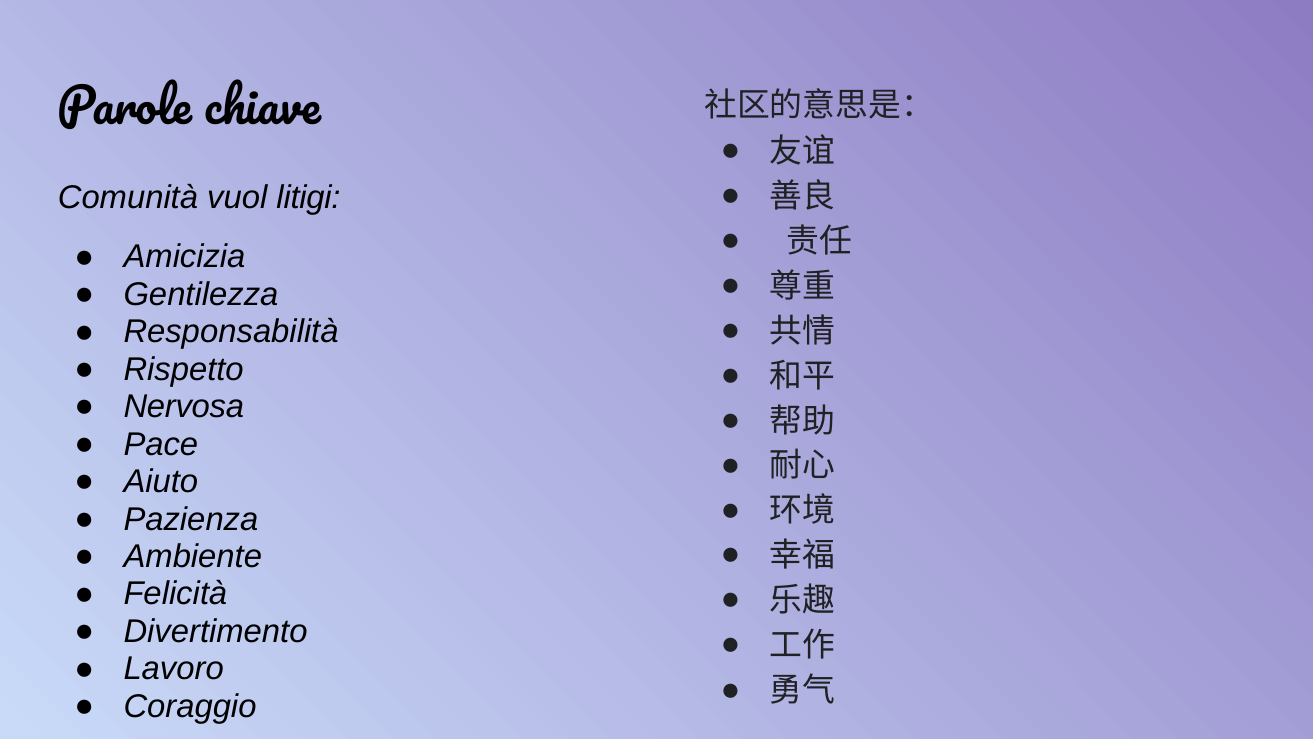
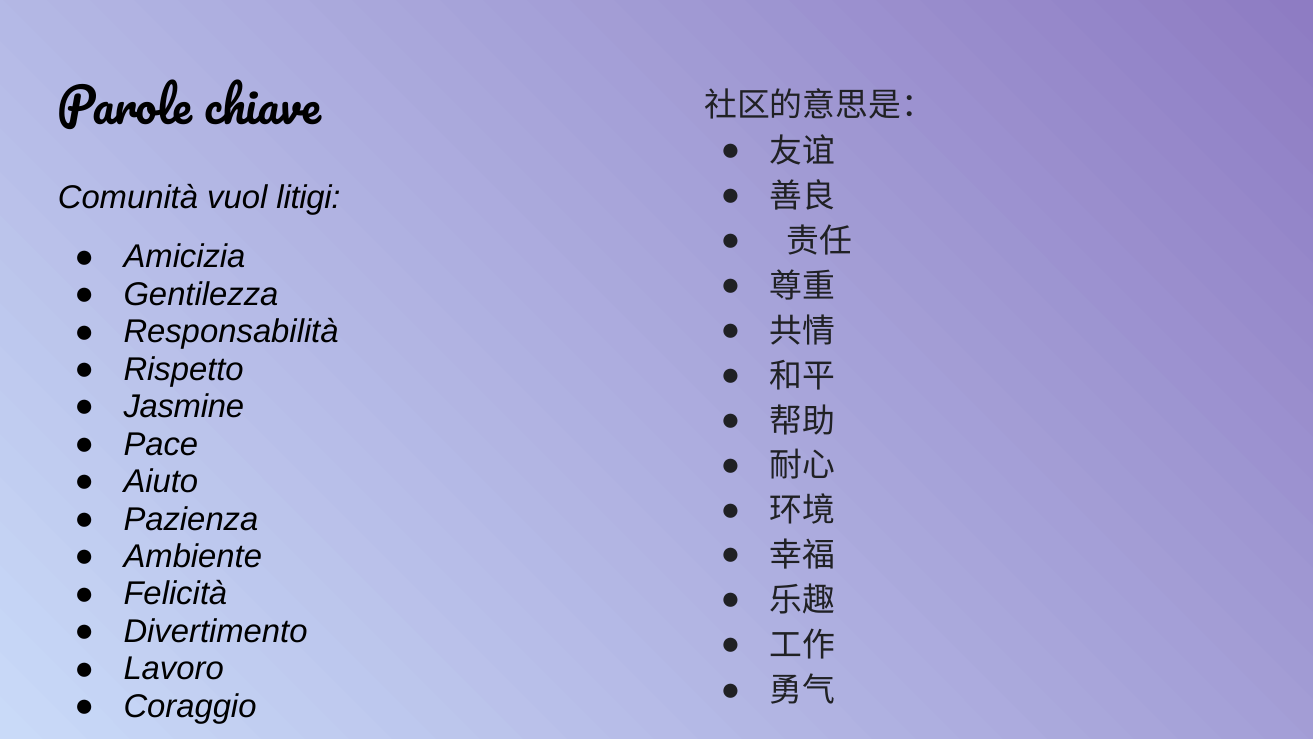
Nervosa: Nervosa -> Jasmine (184, 407)
